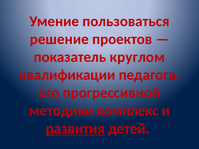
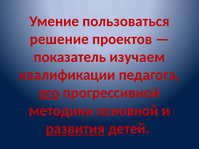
круглом: круглом -> изучаем (137, 57)
его underline: none -> present (49, 93)
комплекс: комплекс -> основной (128, 111)
